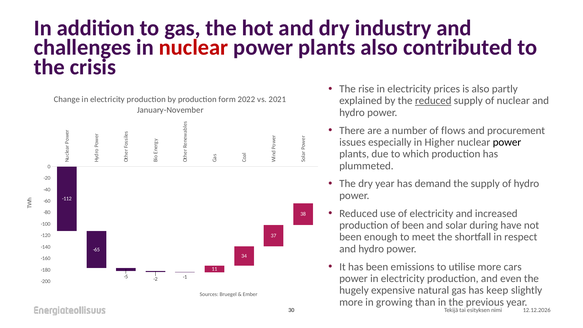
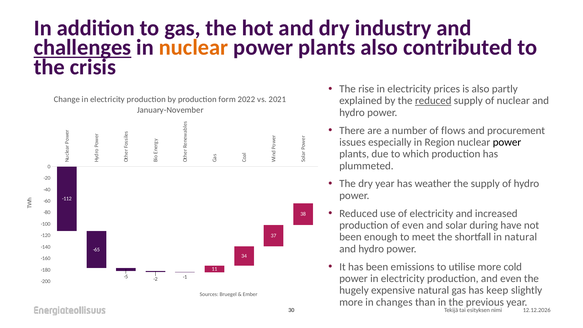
challenges underline: none -> present (82, 48)
nuclear colour: red -> orange (194, 48)
Higher: Higher -> Region (440, 142)
demand: demand -> weather (433, 184)
of been: been -> even (413, 225)
in respect: respect -> natural (521, 237)
cars: cars -> cold (513, 267)
growing: growing -> changes (394, 302)
